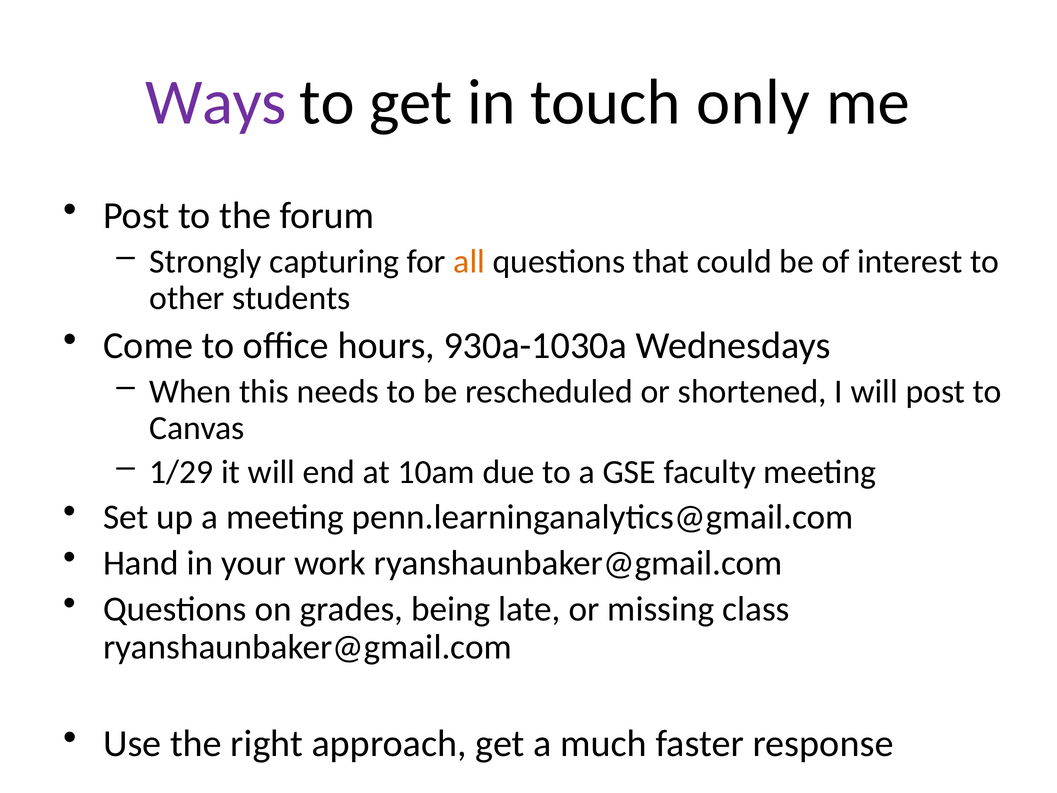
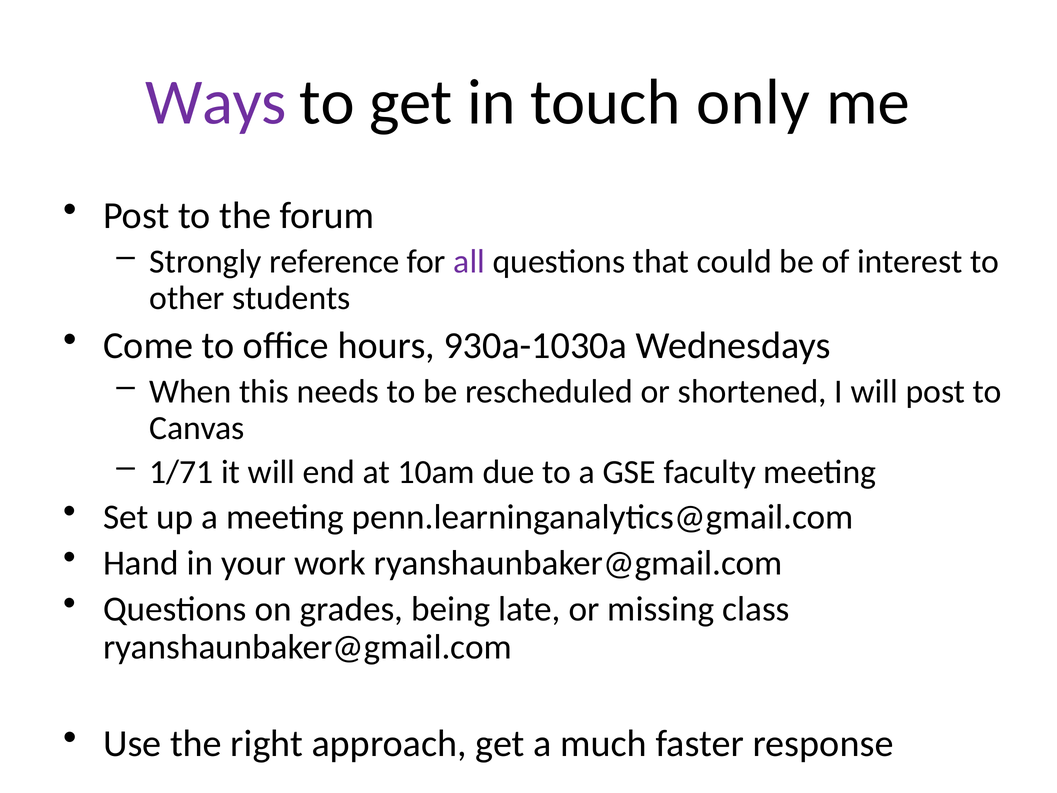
capturing: capturing -> reference (334, 261)
all colour: orange -> purple (469, 261)
1/29: 1/29 -> 1/71 (181, 472)
